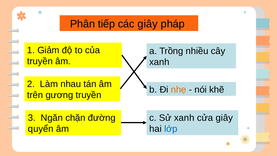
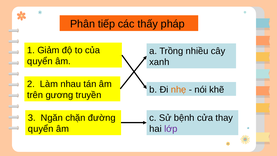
các giây: giây -> thấy (148, 24)
truyền: truyền -> quyển (40, 61)
Sử xanh: xanh -> bệnh (184, 118)
cửa giây: giây -> thay (224, 118)
lớp colour: blue -> purple (171, 129)
